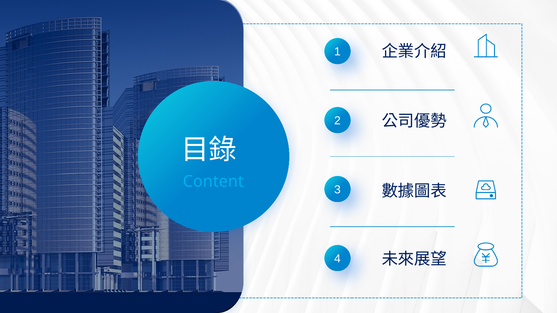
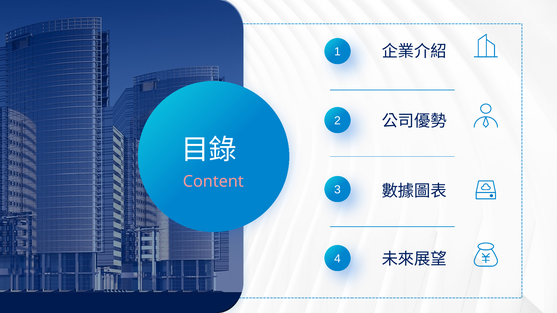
Content colour: light blue -> pink (213, 182)
